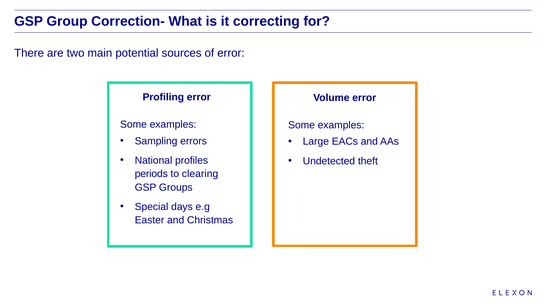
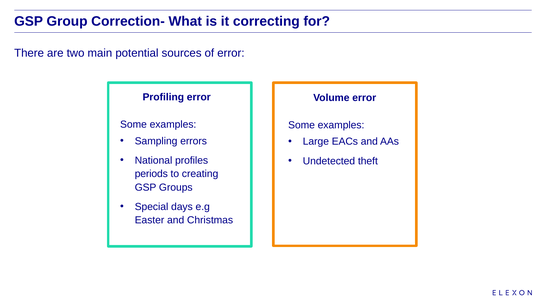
clearing: clearing -> creating (200, 174)
